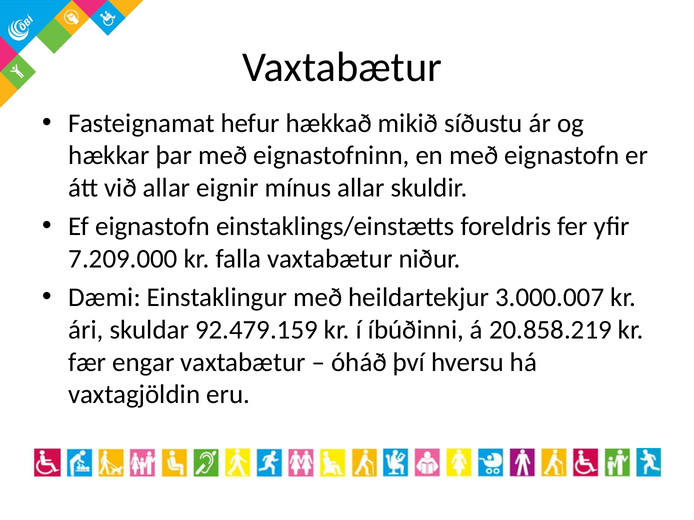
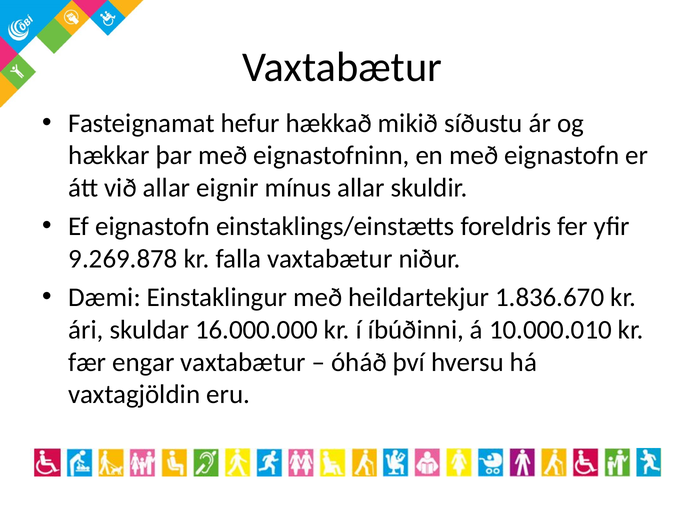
7.209.000: 7.209.000 -> 9.269.878 (123, 259)
3.000.007: 3.000.007 -> 1.836.670 (550, 298)
92.479.159: 92.479.159 -> 16.000.000 (256, 330)
20.858.219: 20.858.219 -> 10.000.010 (550, 330)
